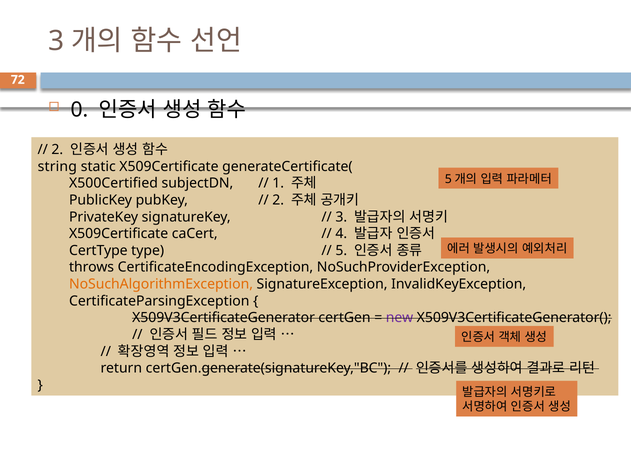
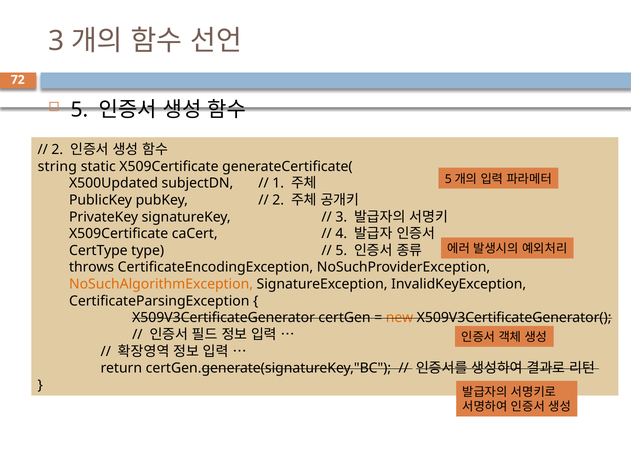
0: 0 -> 5 (79, 110)
X500Certified: X500Certified -> X500Updated (114, 183)
new colour: purple -> orange (400, 318)
